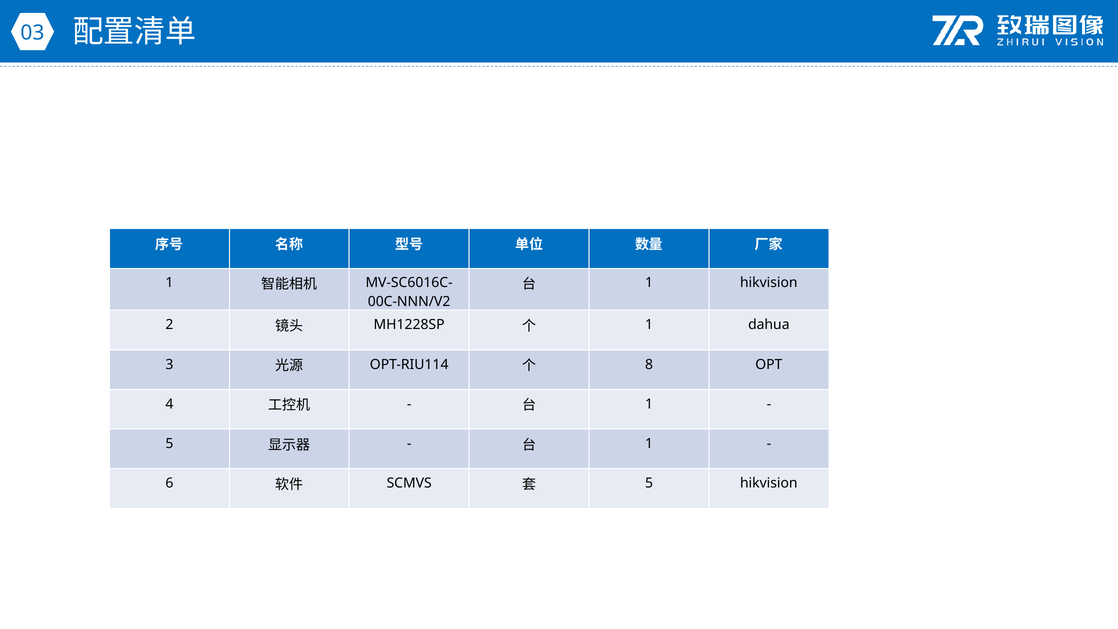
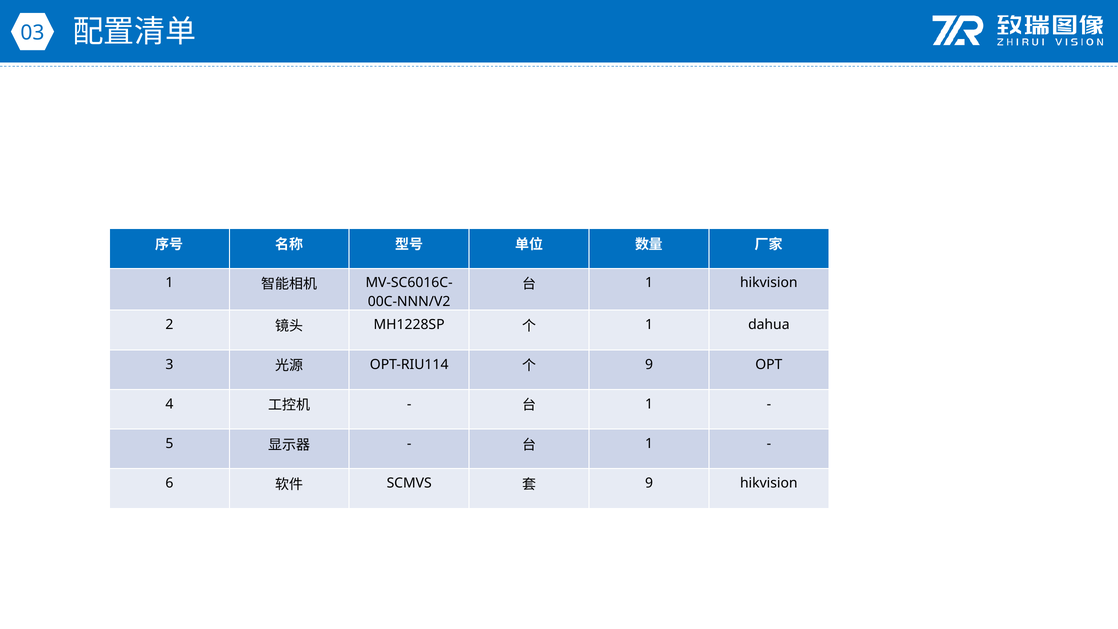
8: 8 -> 9 (649, 364)
5: 5 -> 9 (649, 483)
